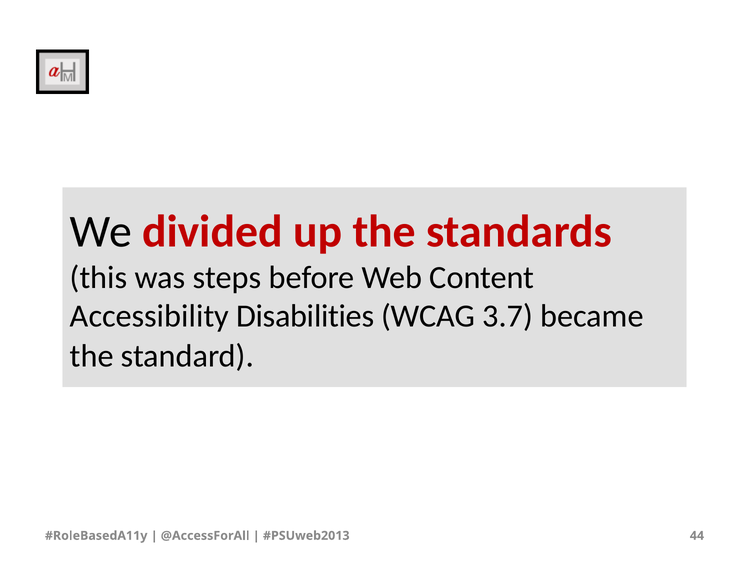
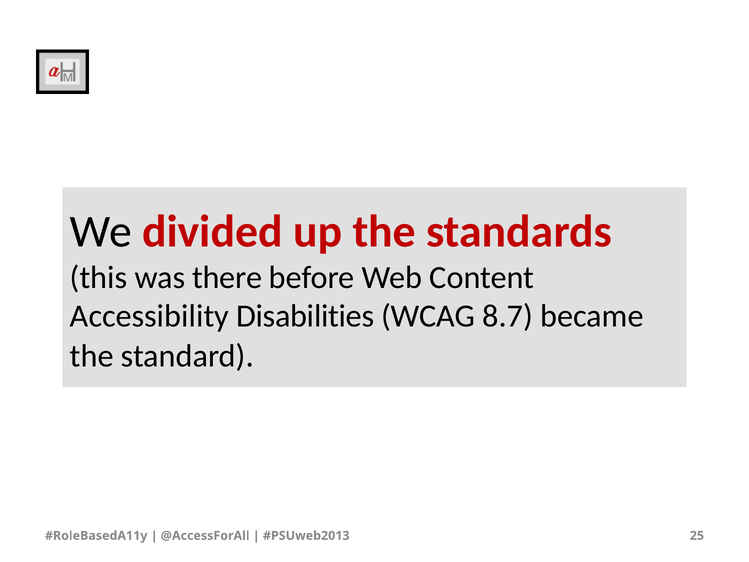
steps: steps -> there (227, 278)
3.7: 3.7 -> 8.7 (508, 316)
44: 44 -> 25 (697, 535)
